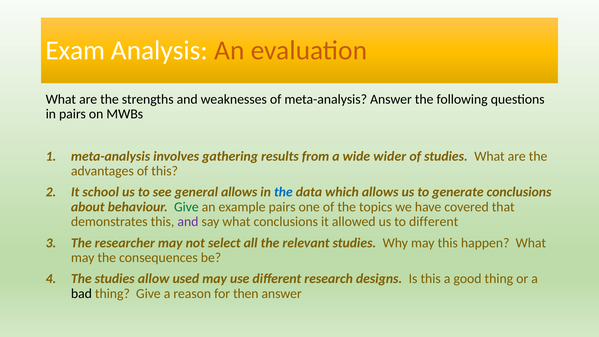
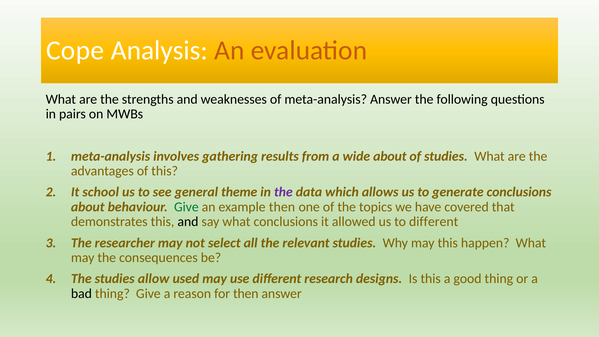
Exam: Exam -> Cope (75, 50)
wide wider: wider -> about (390, 156)
general allows: allows -> theme (239, 192)
the colour: blue -> purple (283, 192)
example pairs: pairs -> then (282, 207)
and colour: purple -> black (188, 222)
